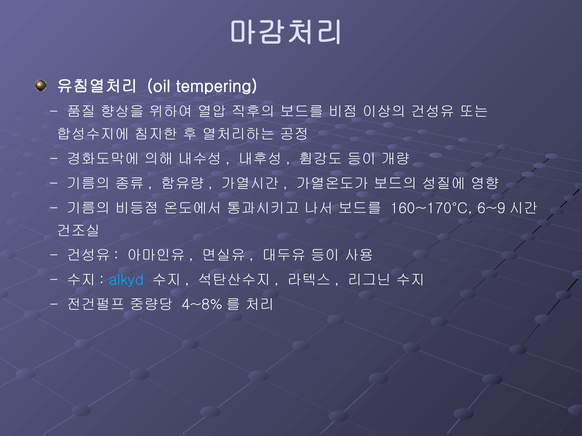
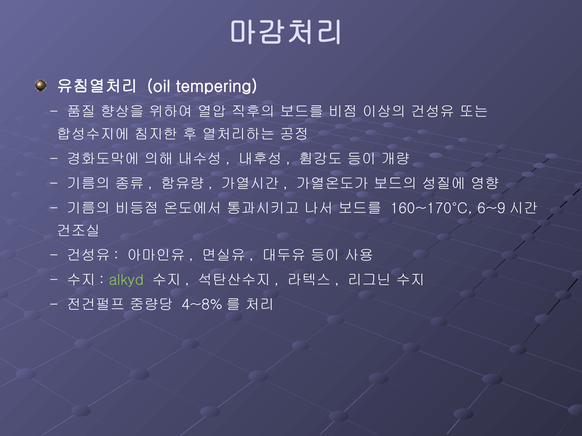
alkyd colour: light blue -> light green (126, 280)
